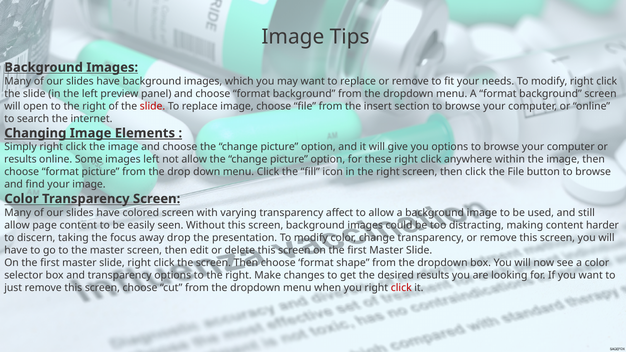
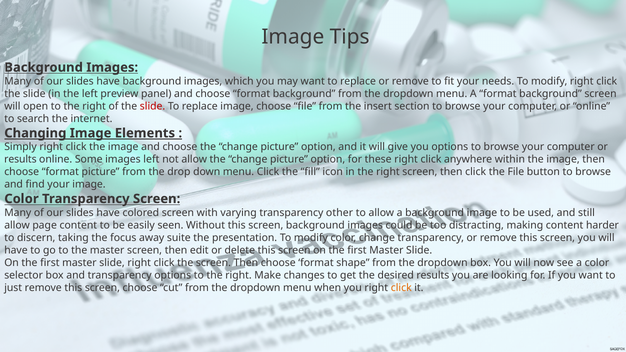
affect: affect -> other (340, 213)
away drop: drop -> suite (179, 238)
click colour: red -> orange (401, 288)
